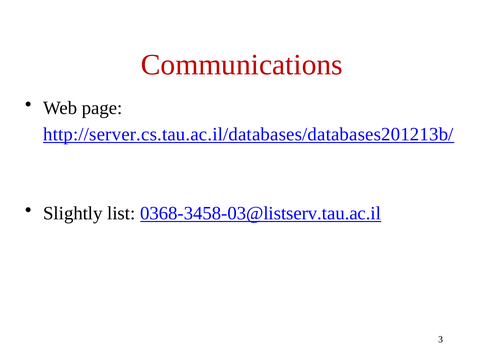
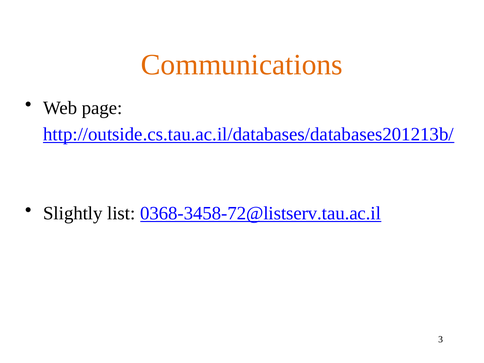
Communications colour: red -> orange (242, 65)
http://server.cs.tau.ac.il/databases/databases201213b/: http://server.cs.tau.ac.il/databases/databases201213b/ -> http://outside.cs.tau.ac.il/databases/databases201213b/ (248, 134)
0368-3458-03@listserv.tau.ac.il: 0368-3458-03@listserv.tau.ac.il -> 0368-3458-72@listserv.tau.ac.il (261, 213)
